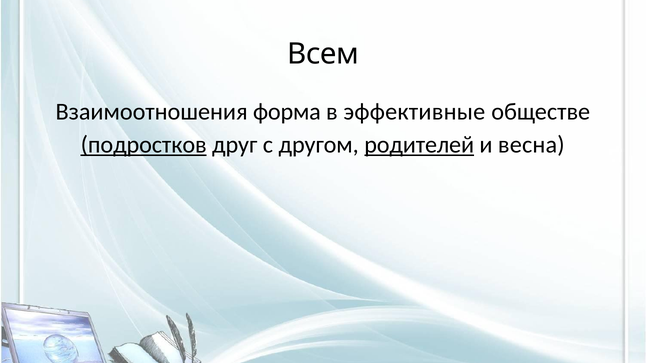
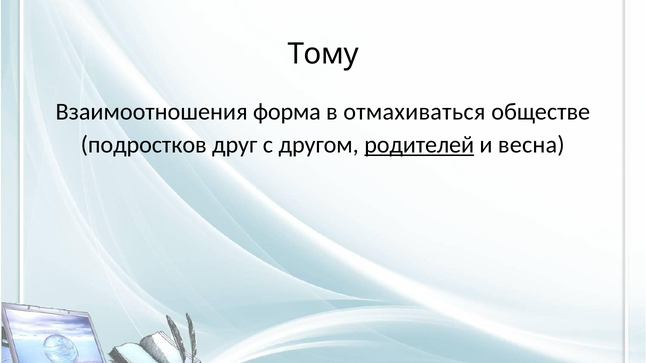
Всем: Всем -> Тому (323, 54)
эффективные: эффективные -> отмахиваться (414, 112)
подростков underline: present -> none (144, 145)
